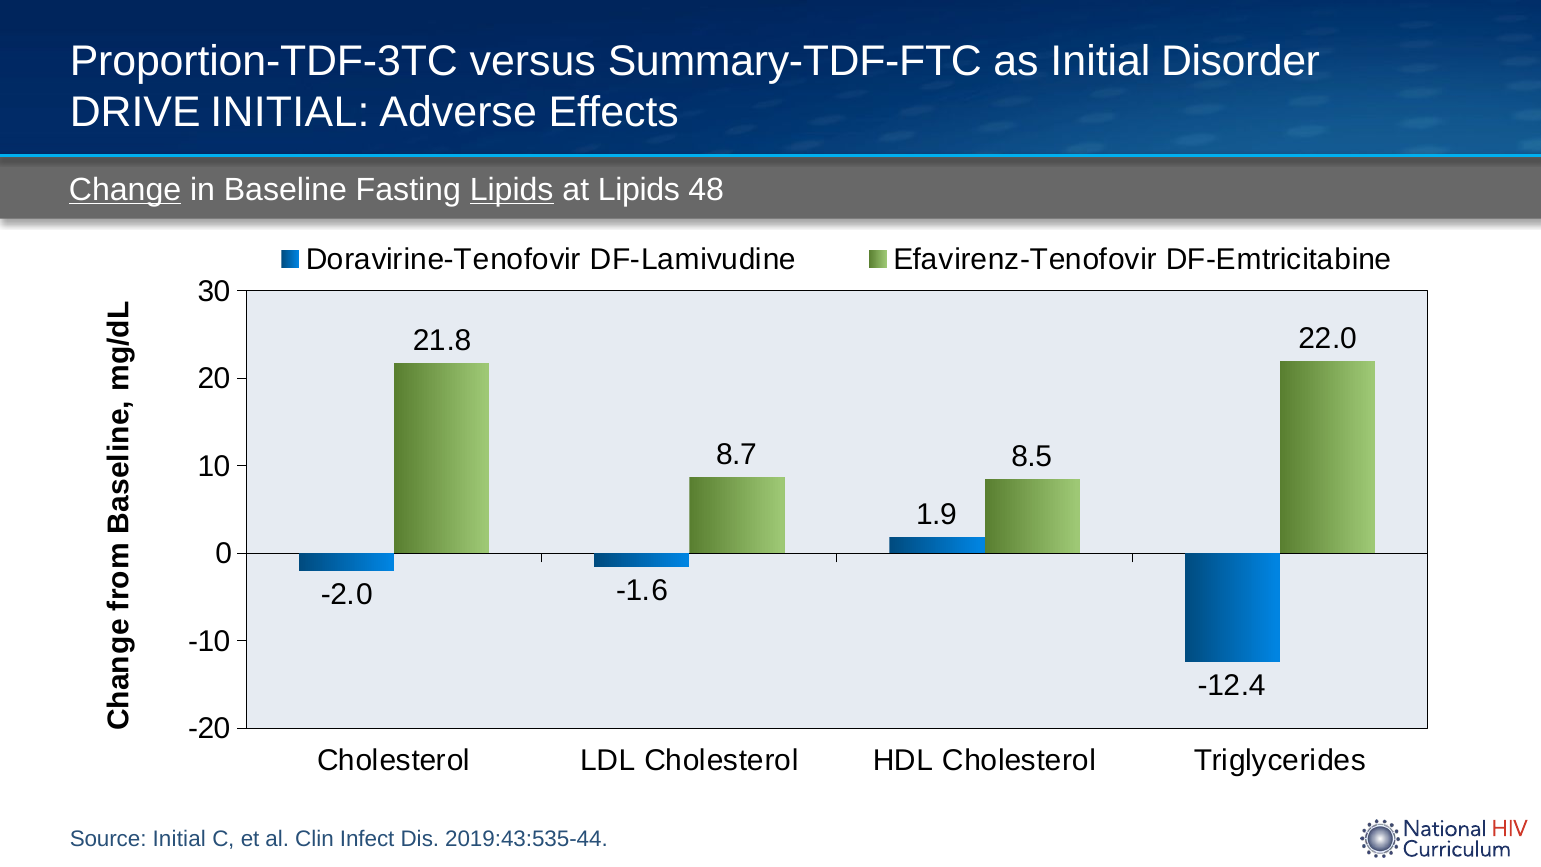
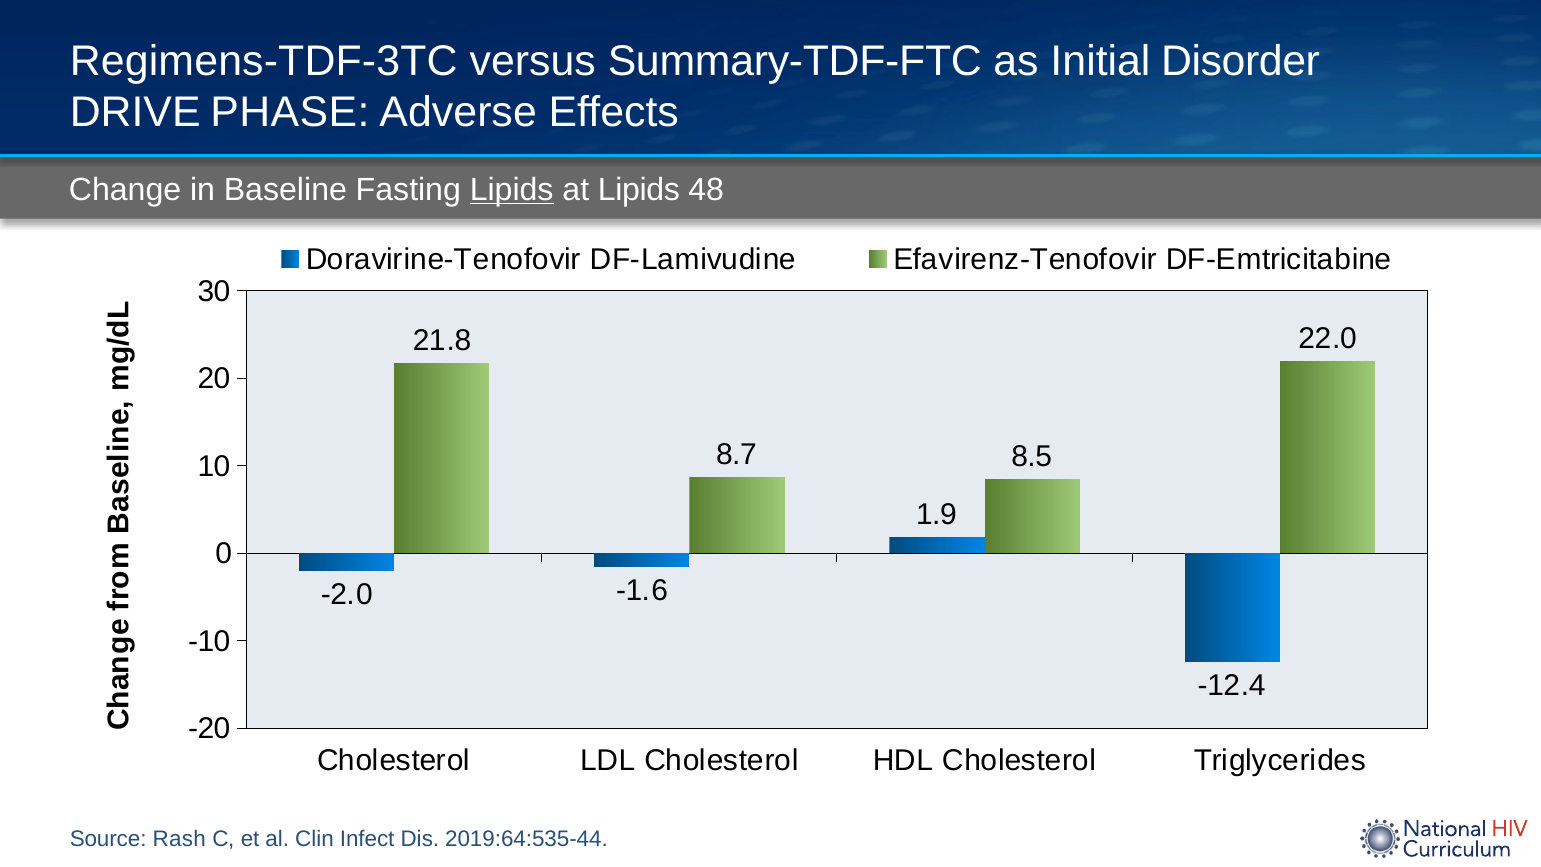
Proportion-TDF-3TC: Proportion-TDF-3TC -> Regimens-TDF-3TC (264, 61)
DRIVE INITIAL: INITIAL -> PHASE (290, 113)
Change underline: present -> none (125, 190)
Source Initial: Initial -> Rash (179, 839)
2019:43:535-44: 2019:43:535-44 -> 2019:64:535-44 (526, 839)
